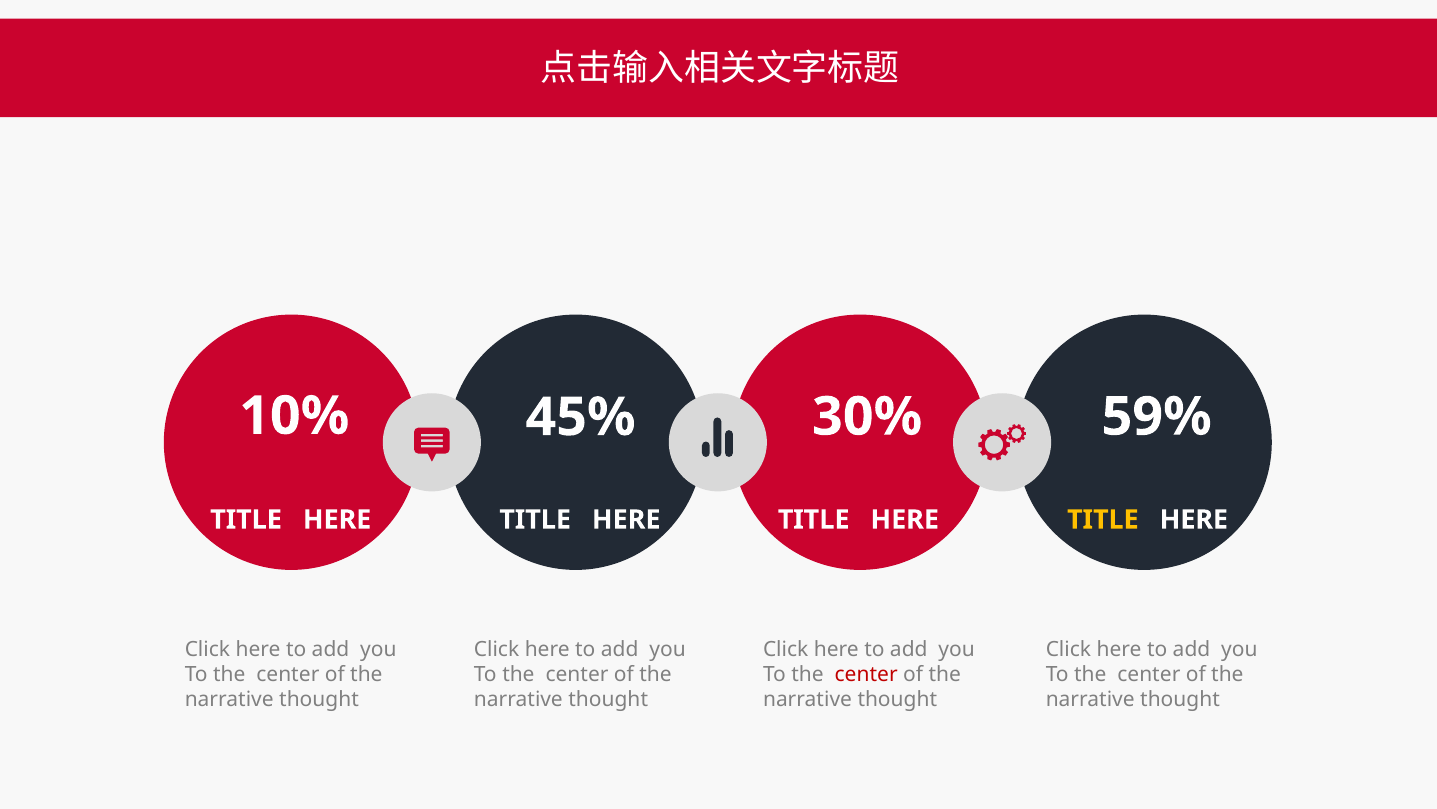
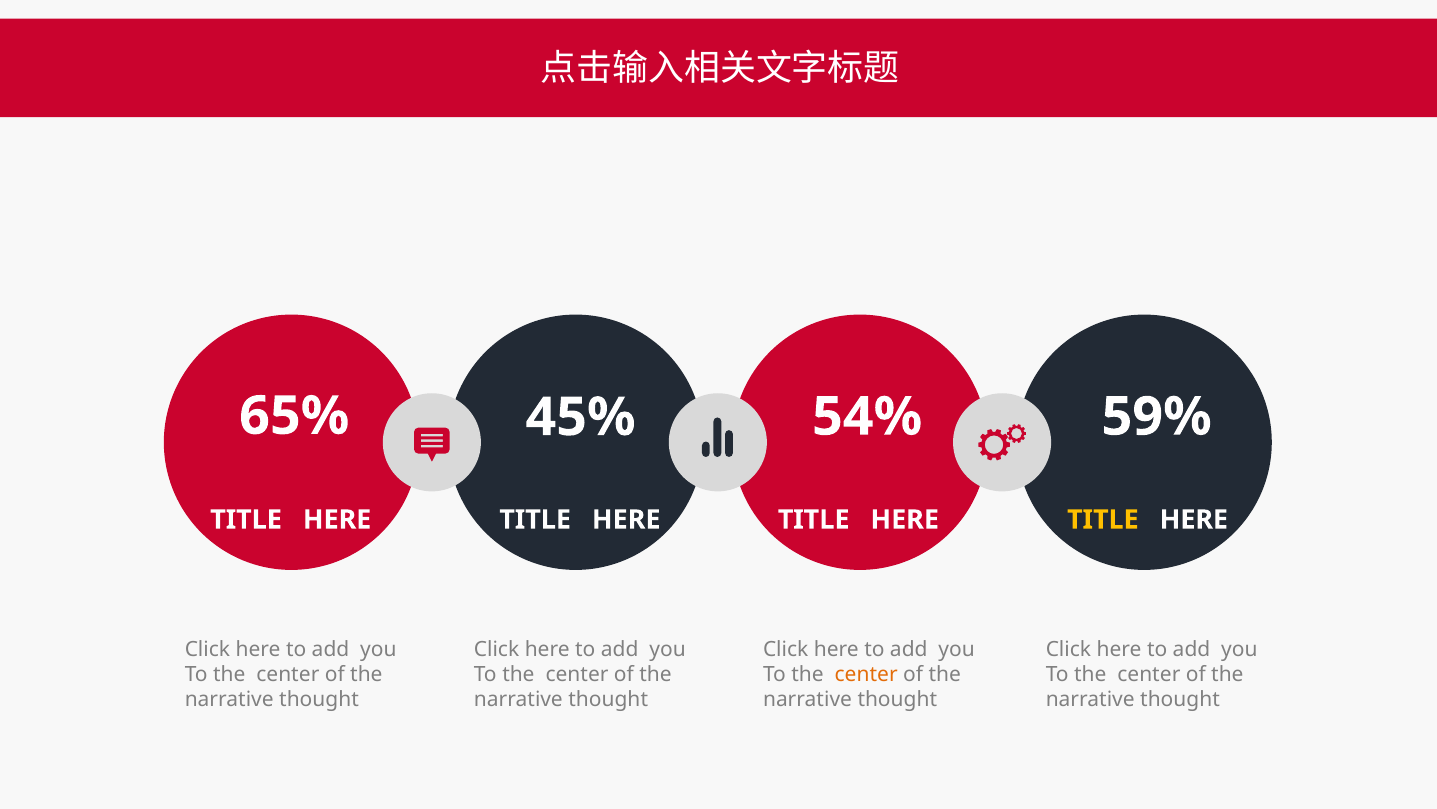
10%: 10% -> 65% (294, 416)
30%: 30% -> 54% (867, 417)
center colour: red -> orange (866, 674)
